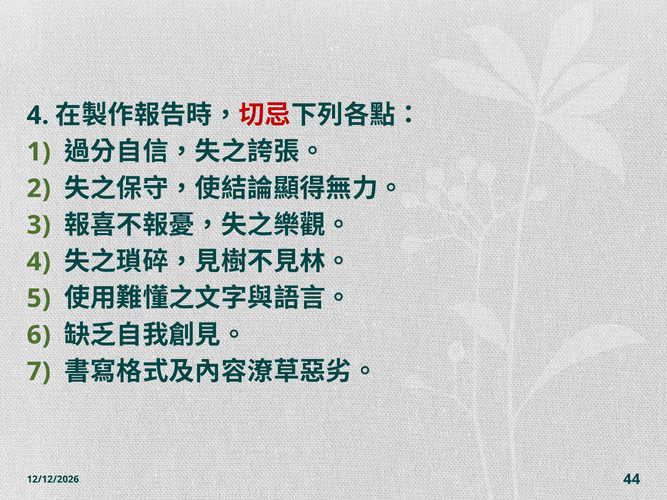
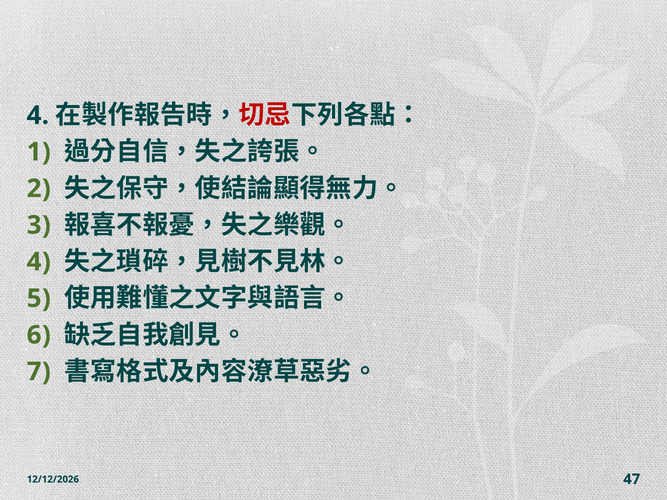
44: 44 -> 47 (632, 479)
